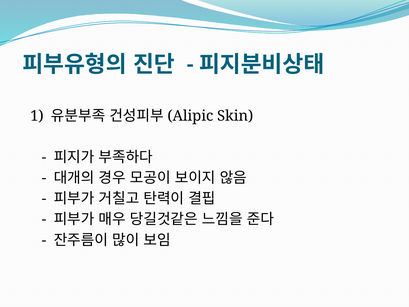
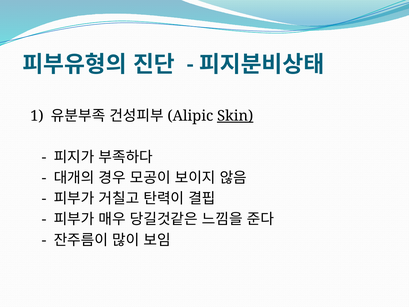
Skin underline: none -> present (235, 116)
